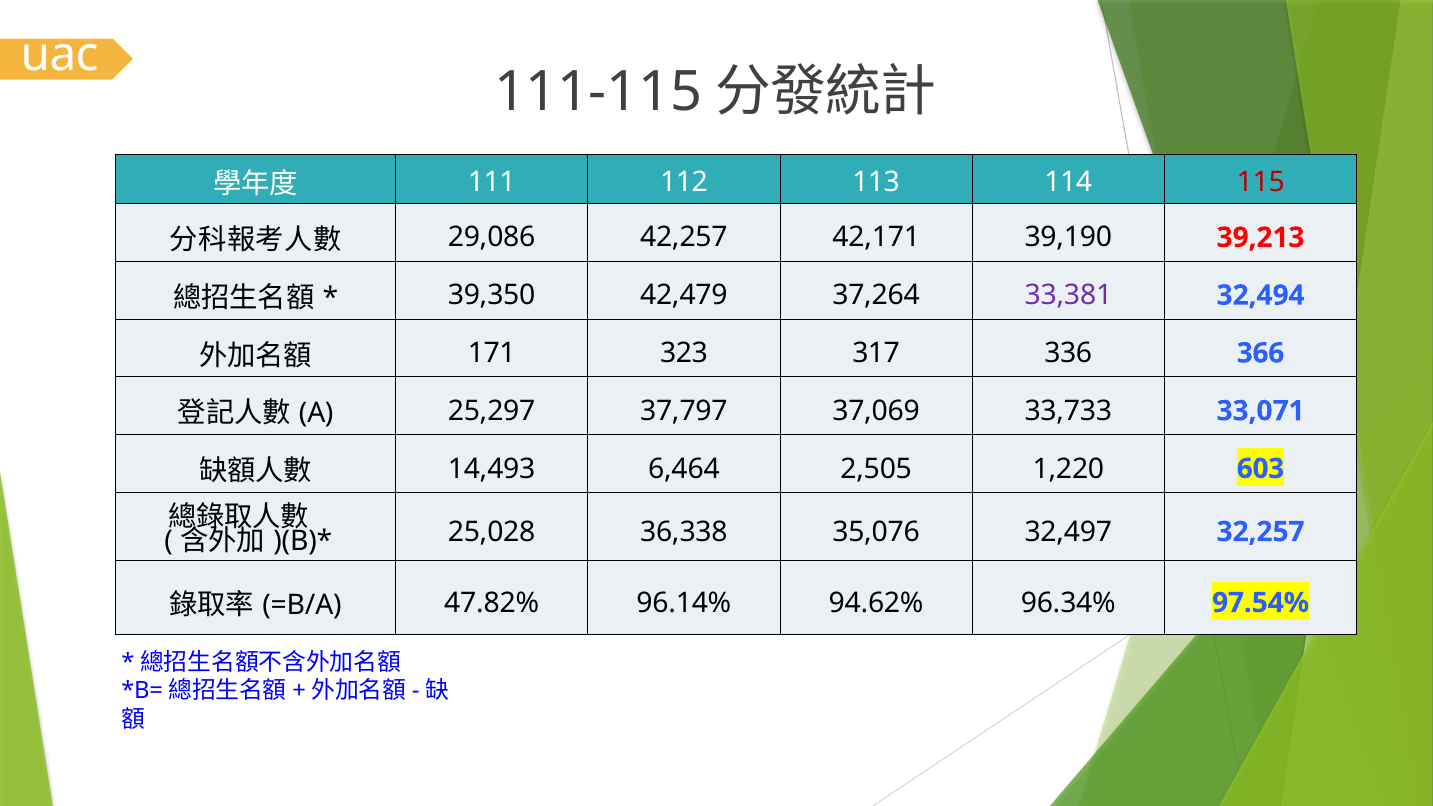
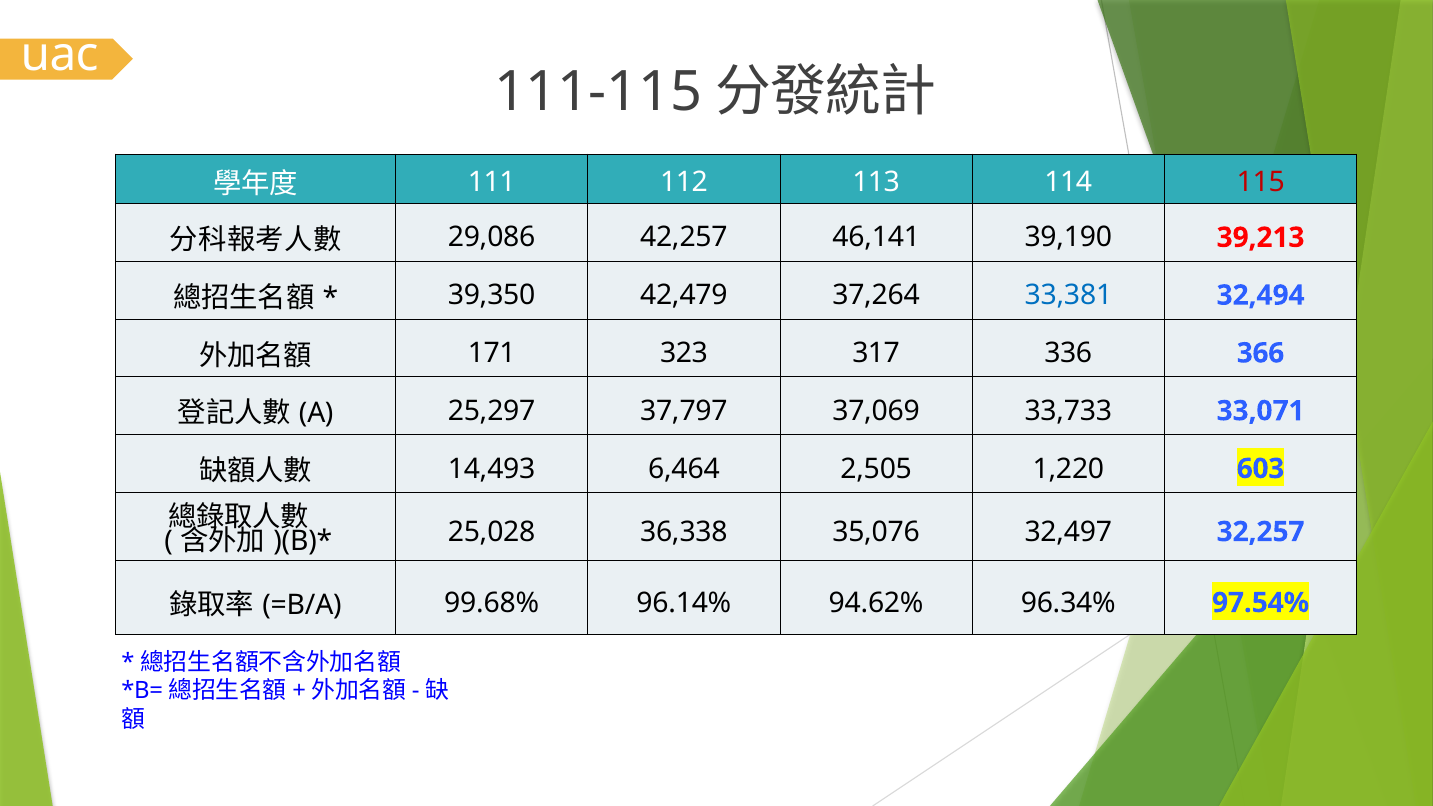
42,171: 42,171 -> 46,141 (876, 238)
33,381 colour: purple -> blue (1068, 295)
47.82%: 47.82% -> 99.68% (492, 603)
